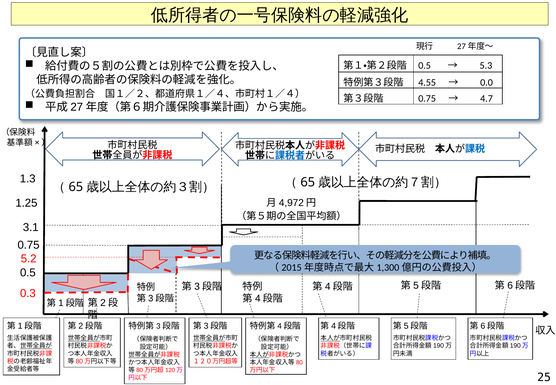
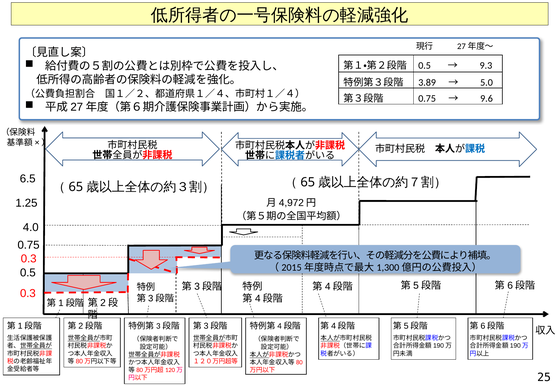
5.3: 5.3 -> 9.3 (486, 65)
4.55: 4.55 -> 3.89 (427, 82)
0.0: 0.0 -> 5.0 (487, 82)
4.7: 4.7 -> 9.6 (487, 98)
1.3: 1.3 -> 6.5 (28, 179)
3.1: 3.1 -> 4.0 (31, 227)
5.2: 5.2 -> 0.3 (29, 259)
